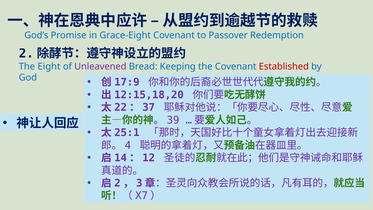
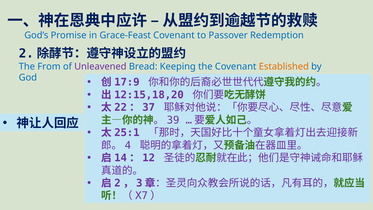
Grace-Eight: Grace-Eight -> Grace-Feast (125, 35)
Eight: Eight -> From (49, 66)
Established colour: red -> orange (284, 66)
